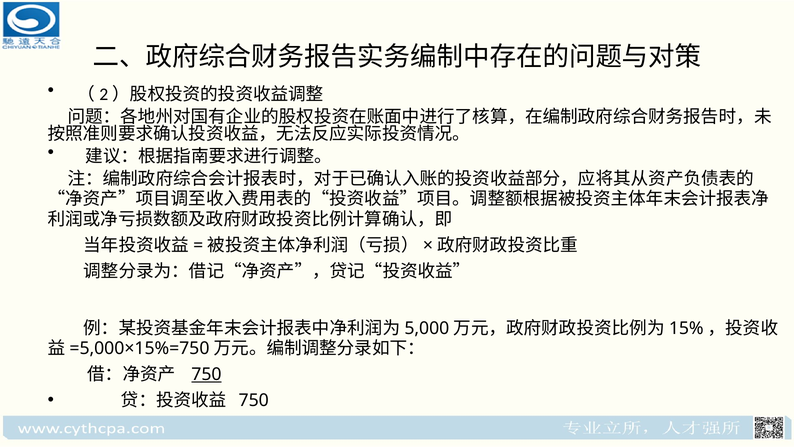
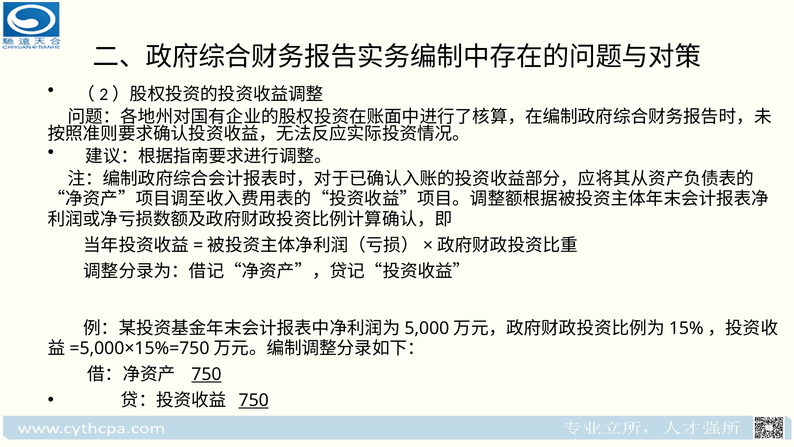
750 underline: none -> present (254, 400)
